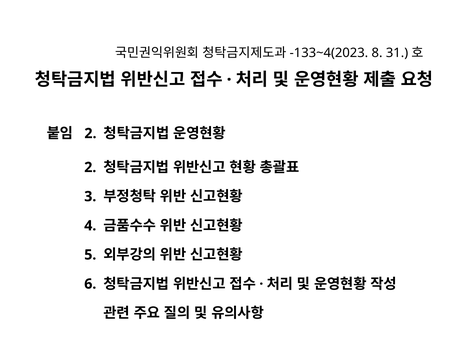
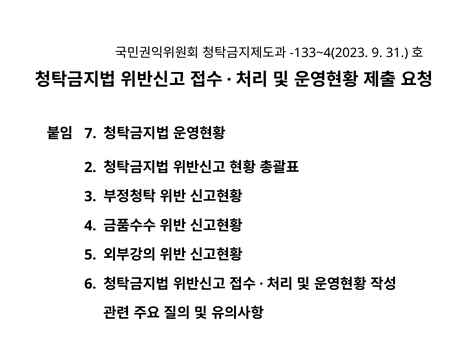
8: 8 -> 9 (377, 53)
2: 2 -> 7 (90, 133)
